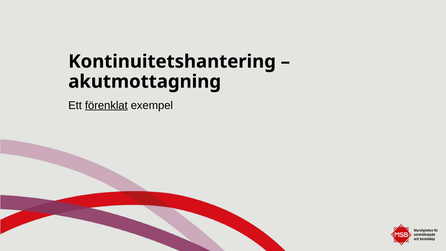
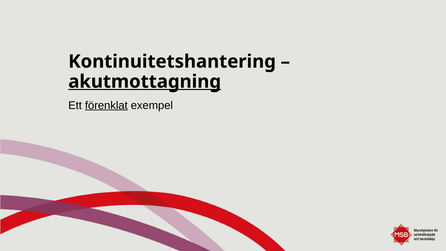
akutmottagning underline: none -> present (145, 82)
